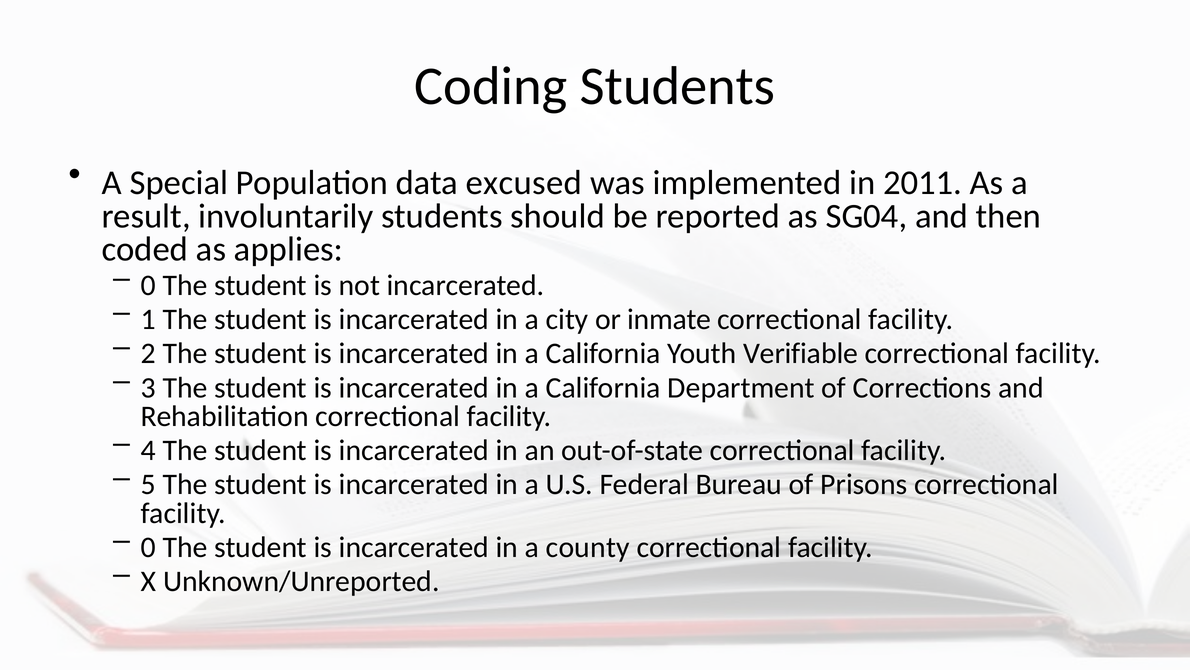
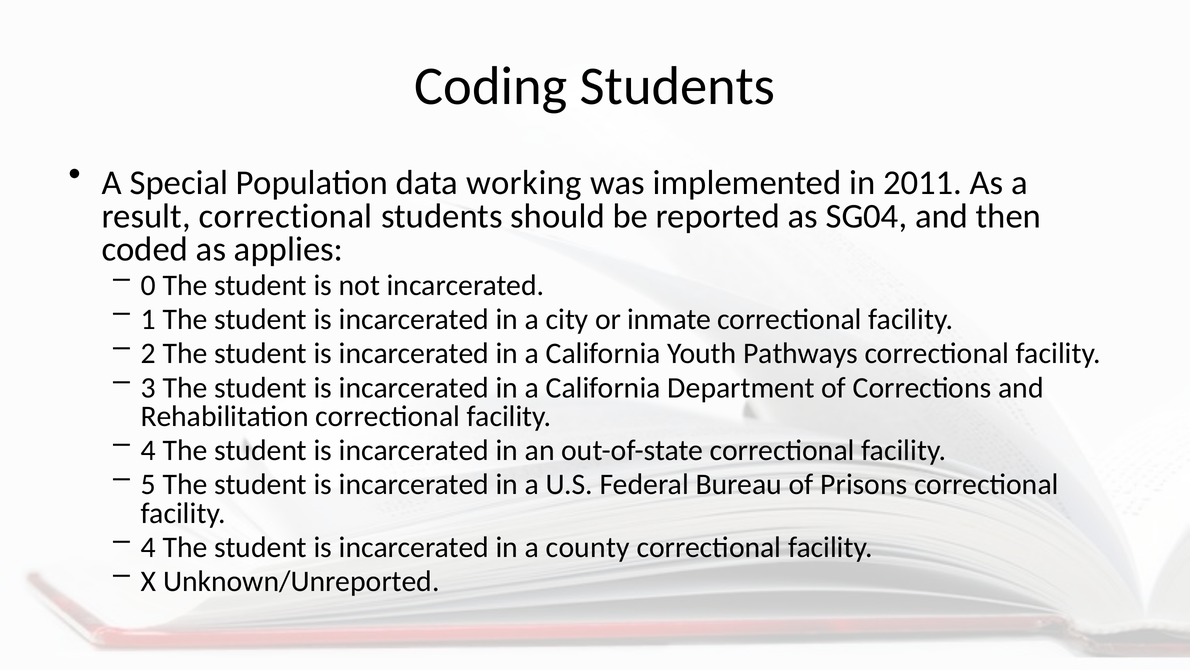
excused: excused -> working (524, 183)
result involuntarily: involuntarily -> correctional (286, 216)
Verifiable: Verifiable -> Pathways (801, 353)
0: 0 -> 4 (148, 547)
